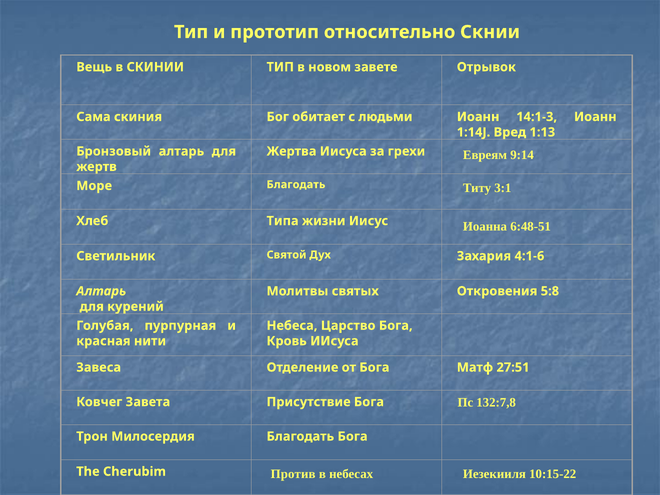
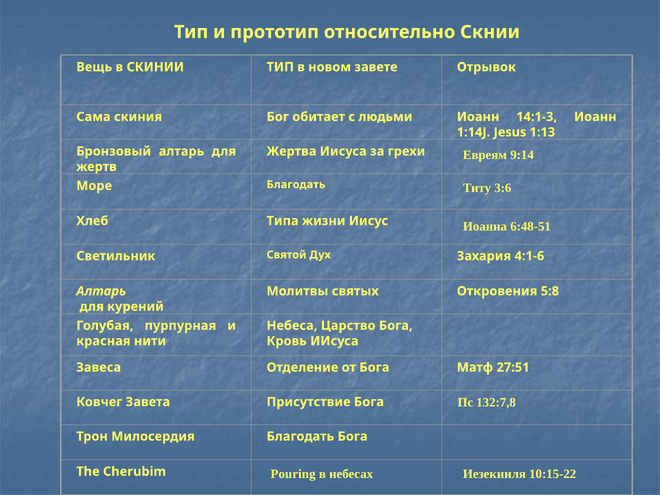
Вред: Вред -> Jesus (510, 132)
3:1: 3:1 -> 3:6 (503, 188)
Против: Против -> Pouring (293, 474)
